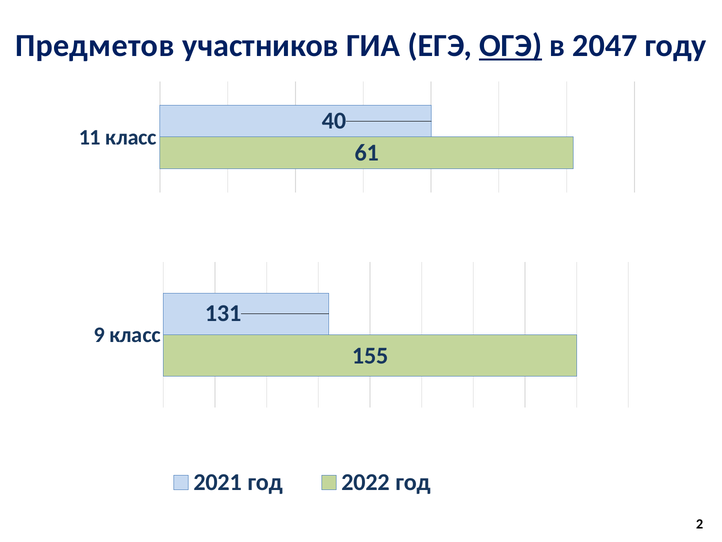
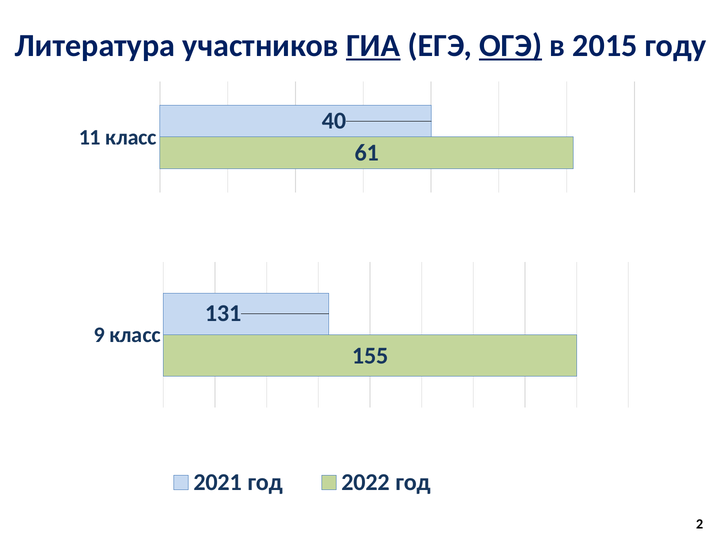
Предметов: Предметов -> Литература (95, 46)
ГИА underline: none -> present (373, 46)
2047: 2047 -> 2015 (605, 46)
